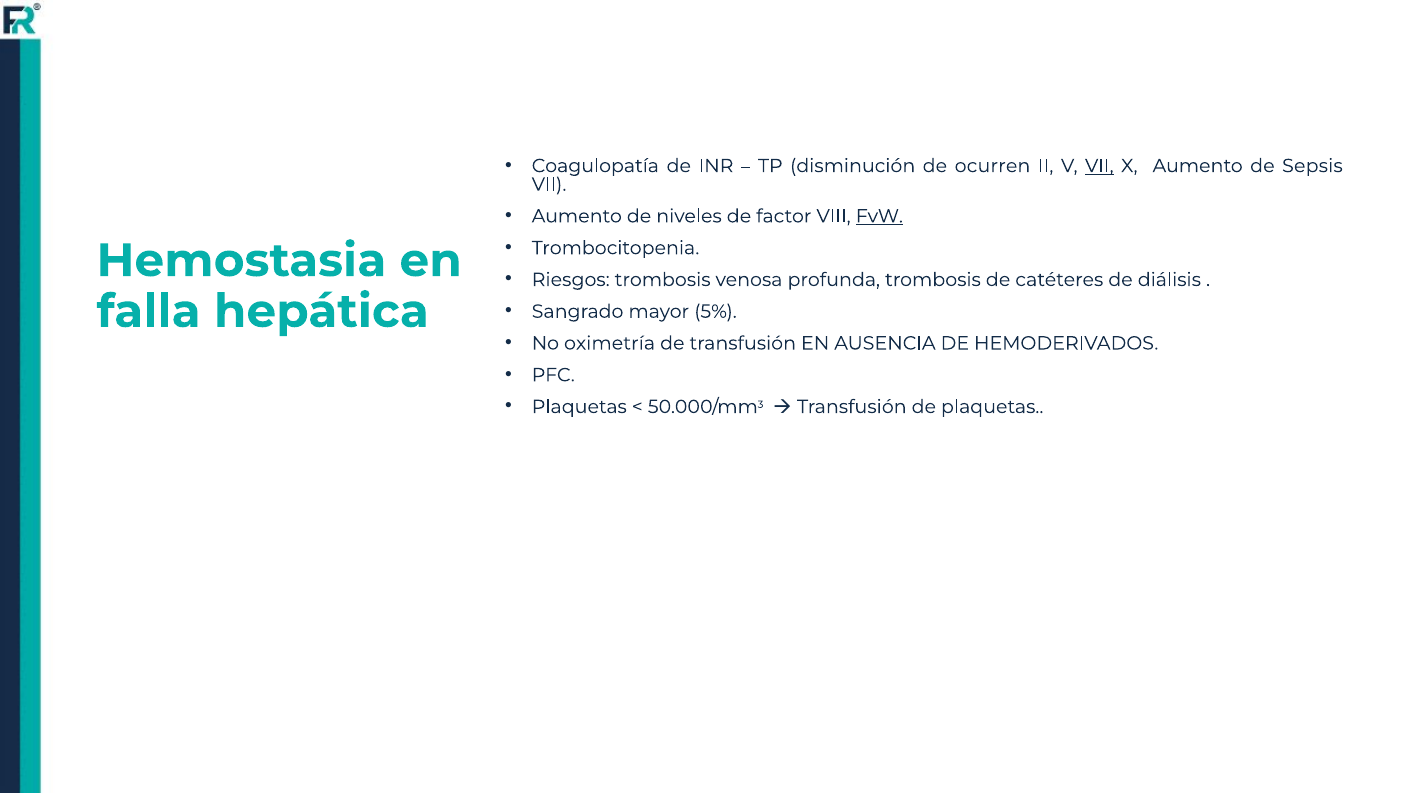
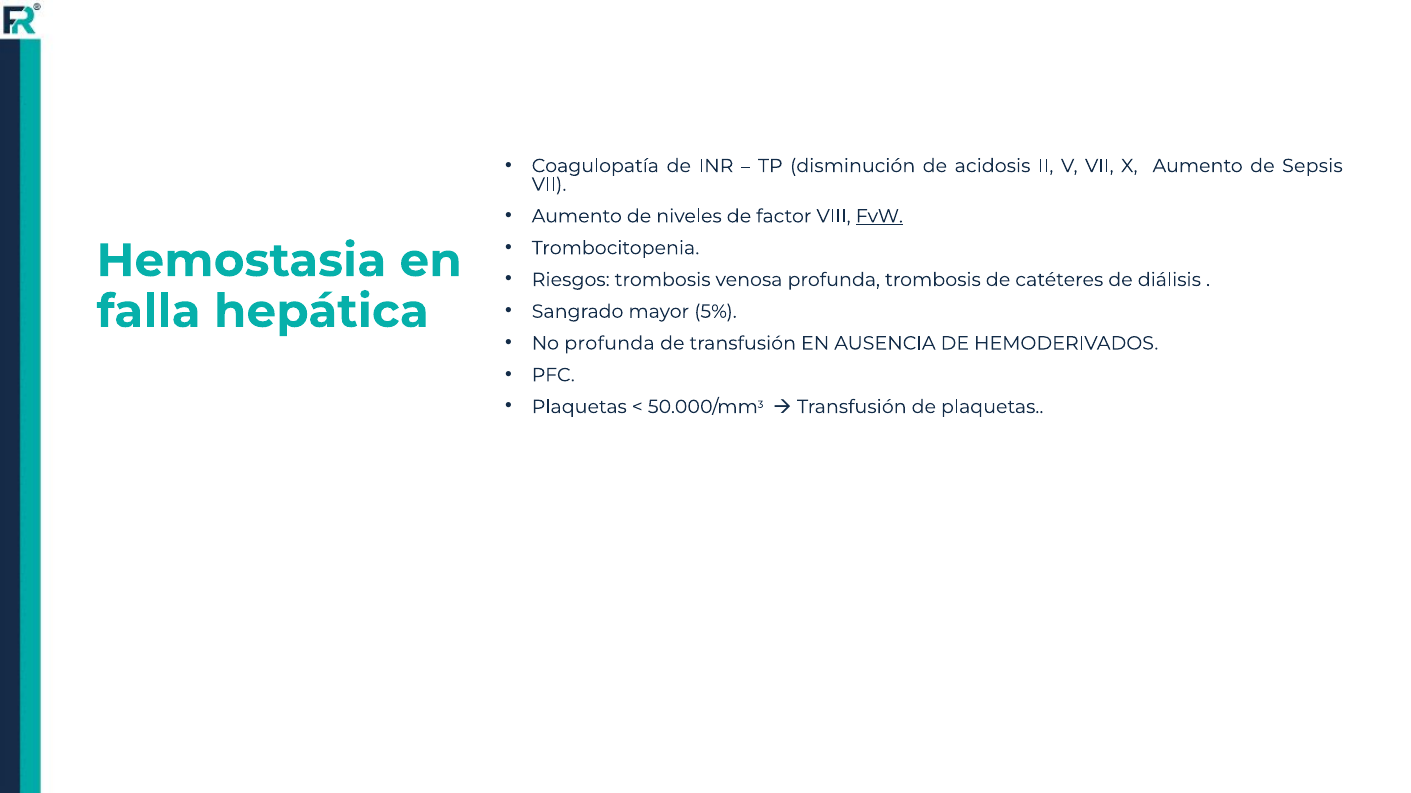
ocurren: ocurren -> acidosis (993, 166)
VII underline: present -> none (1099, 166)
No oximetría: oximetría -> profunda (609, 344)
